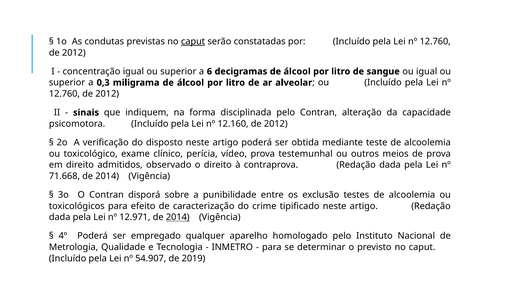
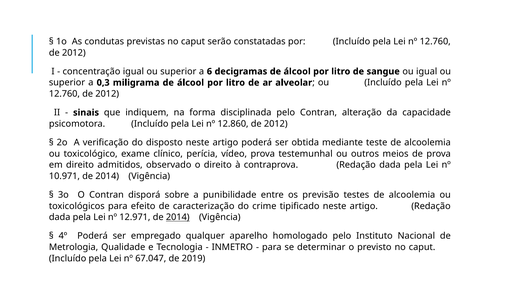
caput underline: present -> none (193, 42)
12.160: 12.160 -> 12.860 (233, 124)
71.668: 71.668 -> 10.971 (64, 176)
exclusão: exclusão -> previsão (321, 195)
54.907: 54.907 -> 67.047 (151, 258)
